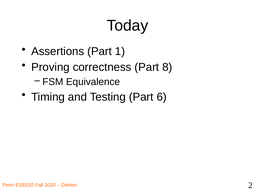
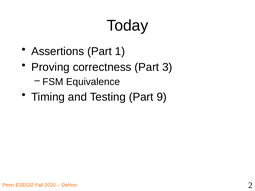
8: 8 -> 3 (167, 67)
6: 6 -> 9 (162, 97)
